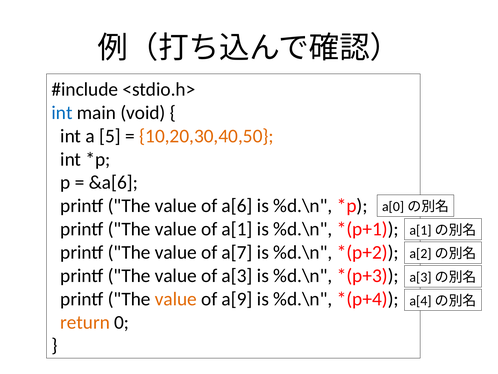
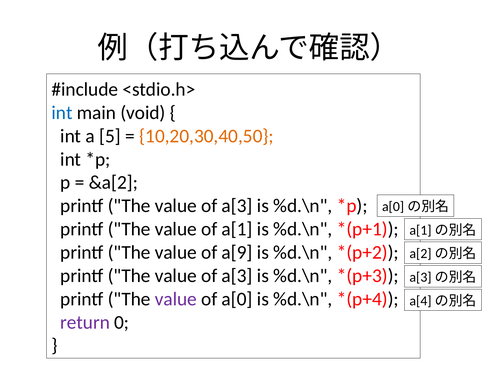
&a[6: &a[6 -> &a[2 (113, 182)
a[6: a[6 -> a[3 (237, 206)
a[7: a[7 -> a[9 (237, 252)
value colour: orange -> purple (176, 299)
a[9: a[9 -> a[0 (237, 299)
return colour: orange -> purple (85, 322)
